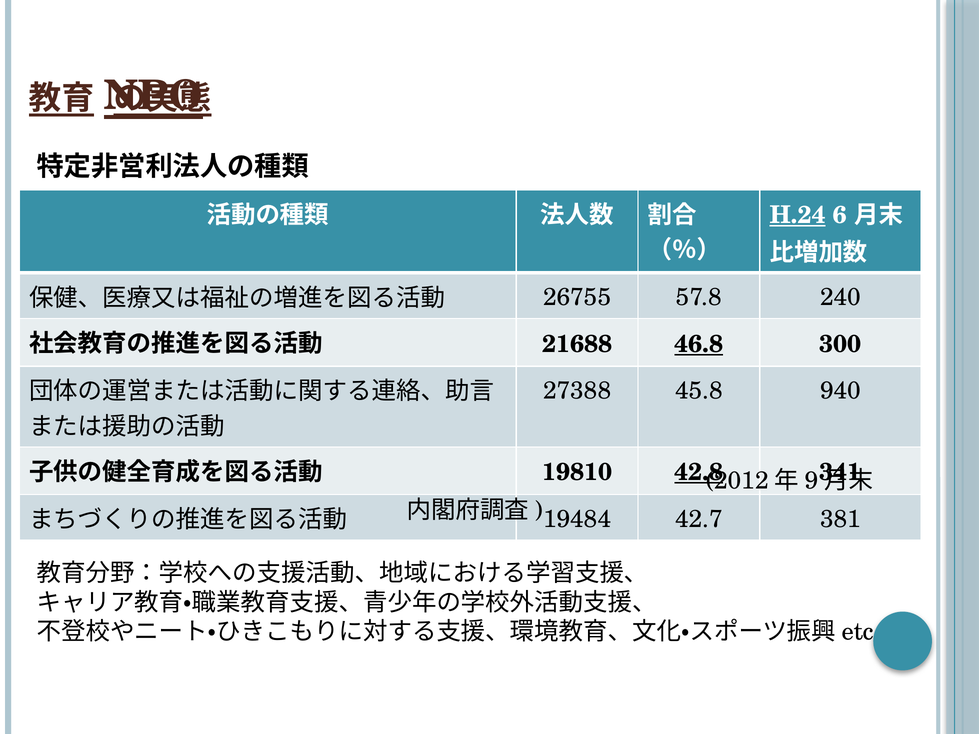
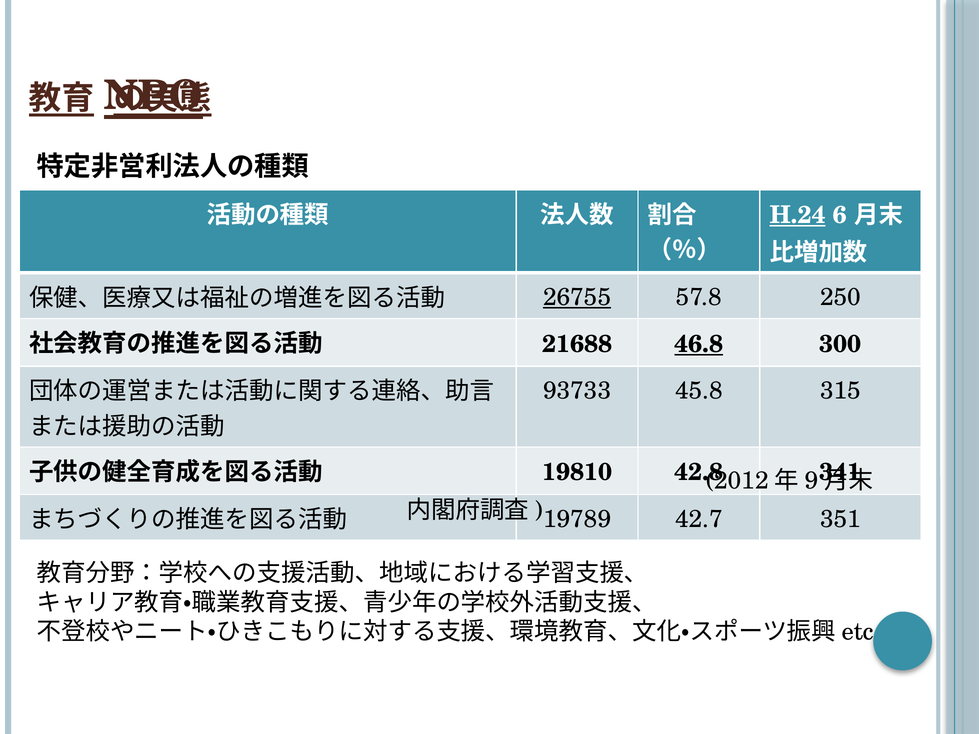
26755 underline: none -> present (577, 297)
240: 240 -> 250 (840, 297)
27388: 27388 -> 93733 (577, 391)
940: 940 -> 315 (840, 391)
42.8 underline: present -> none (699, 473)
19484: 19484 -> 19789 (577, 519)
381: 381 -> 351 (840, 519)
